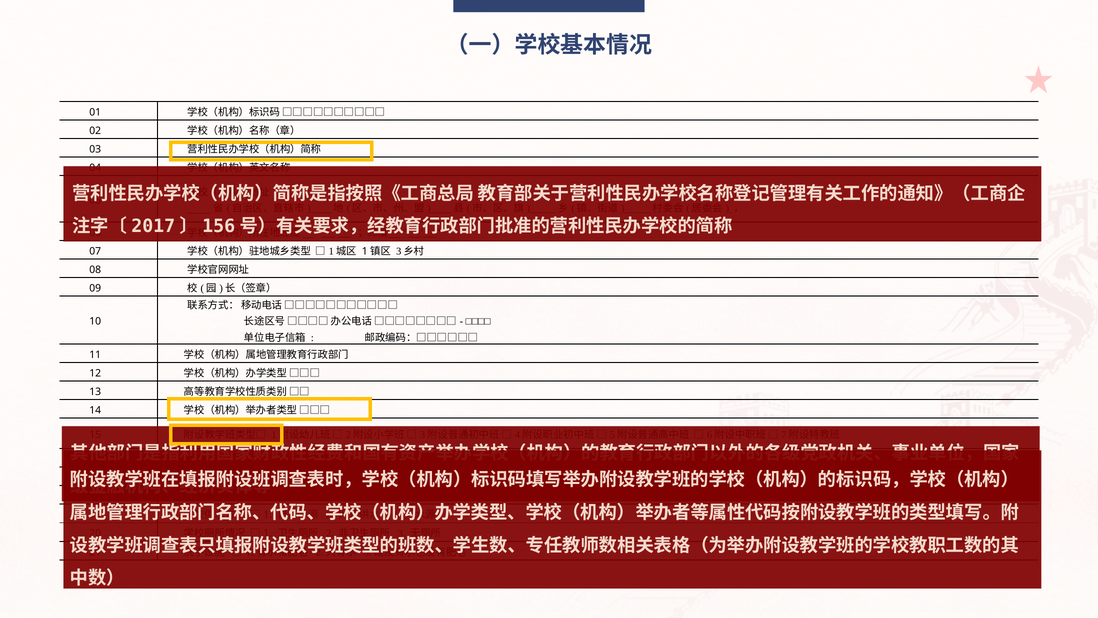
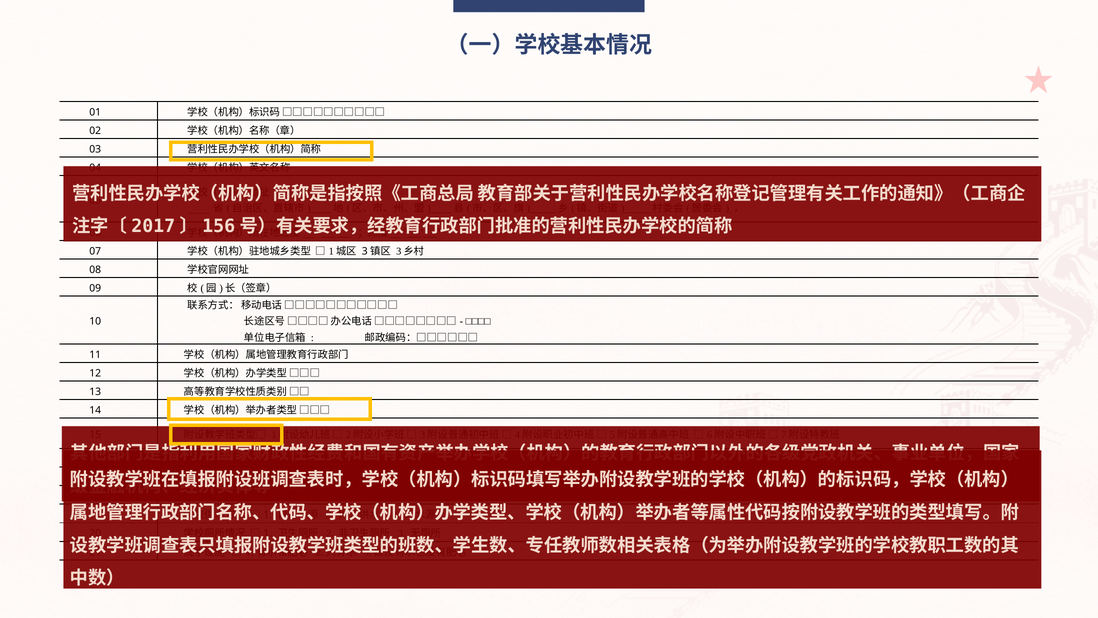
1: 1 -> 3 (365, 251)
